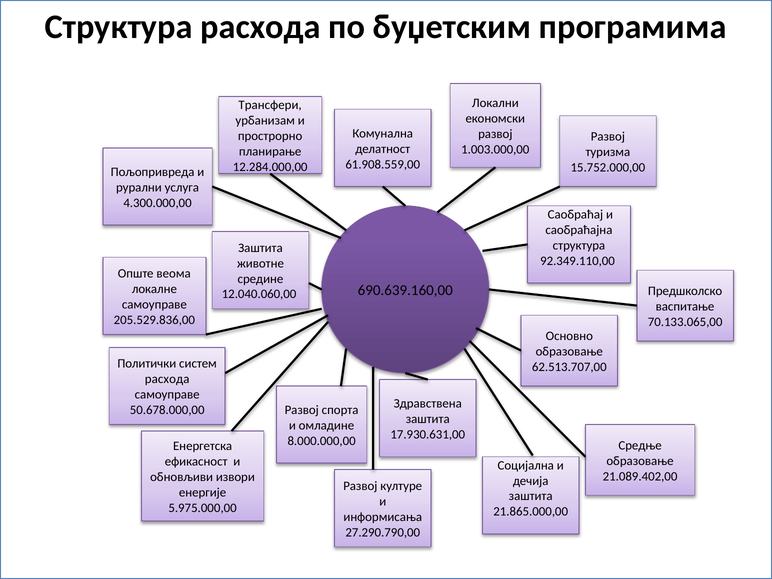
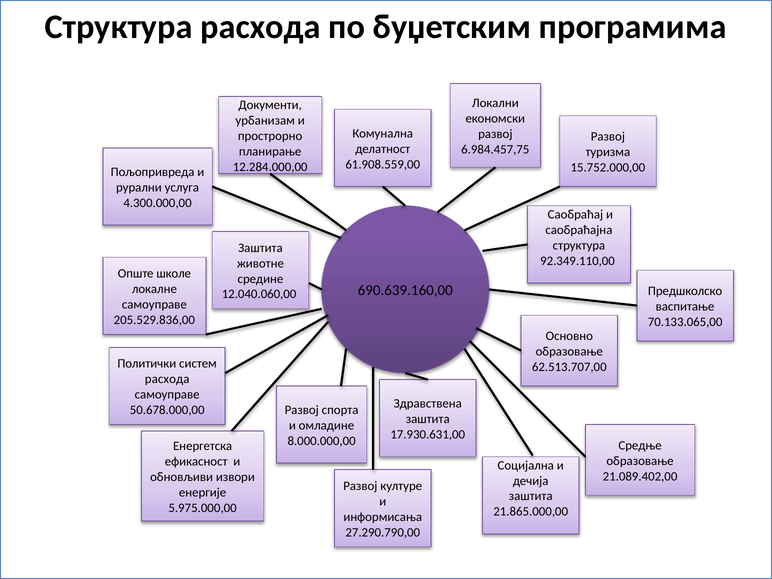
Трансфери: Трансфери -> Документи (270, 105)
1.003.000,00: 1.003.000,00 -> 6.984.457,75 (495, 149)
веома: веома -> школе (174, 274)
